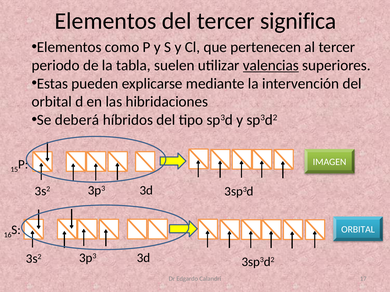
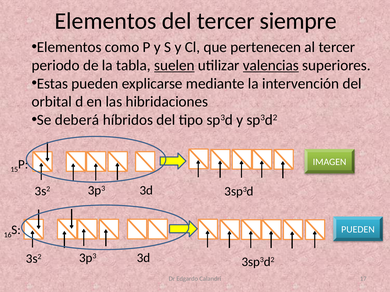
significa: significa -> siempre (298, 21)
suelen underline: none -> present (174, 65)
ORBITAL: ORBITAL -> PUEDEN (358, 230)
